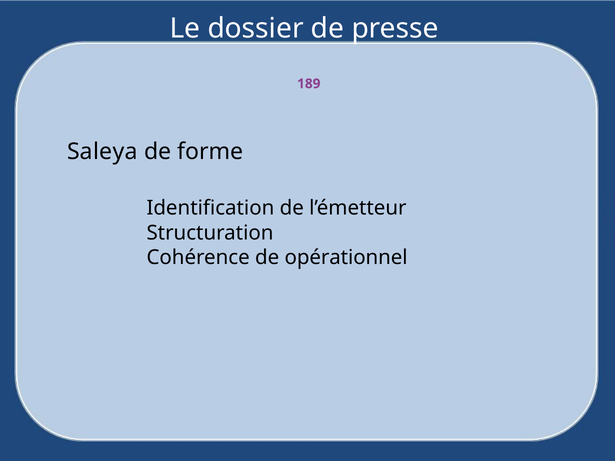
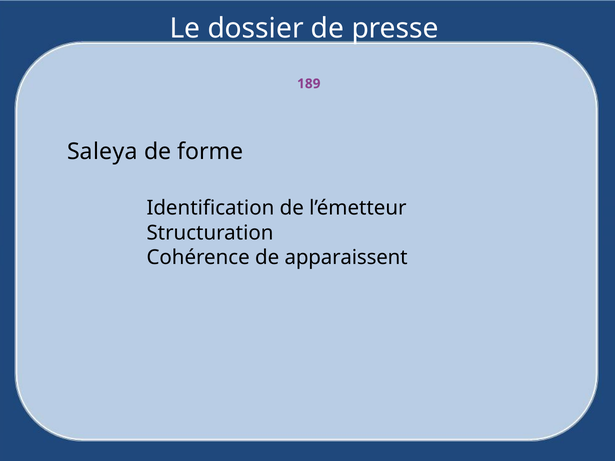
opérationnel: opérationnel -> apparaissent (346, 258)
